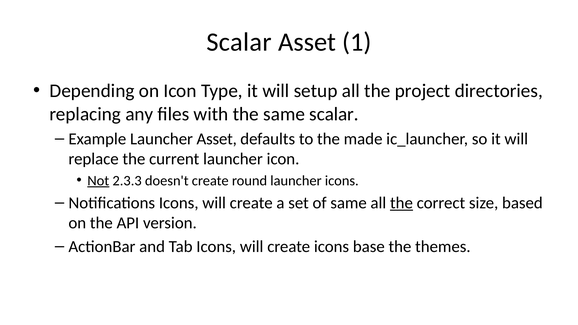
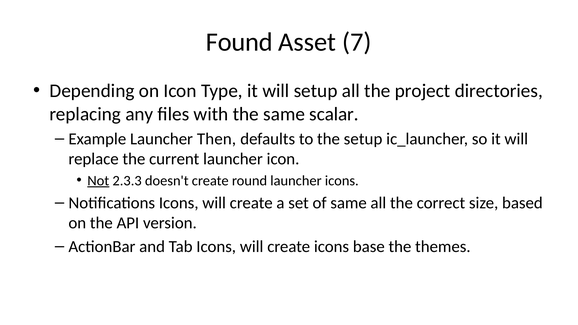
Scalar: Scalar -> Found (239, 42)
1: 1 -> 7 (357, 42)
Launcher Asset: Asset -> Then (217, 139)
the made: made -> setup (363, 139)
the underline: present -> none (401, 203)
